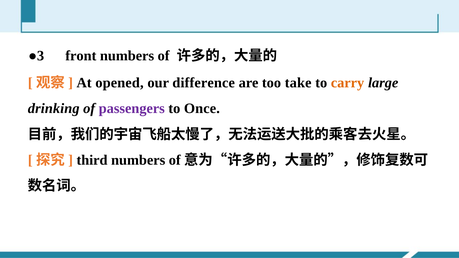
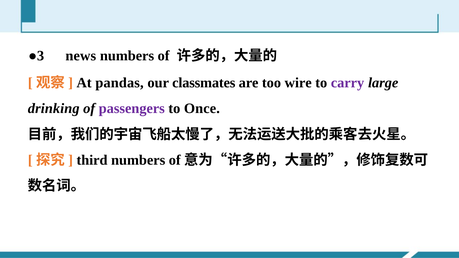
front: front -> news (81, 56)
opened: opened -> pandas (119, 83)
difference: difference -> classmates (204, 83)
take: take -> wire (298, 83)
carry colour: orange -> purple (348, 83)
